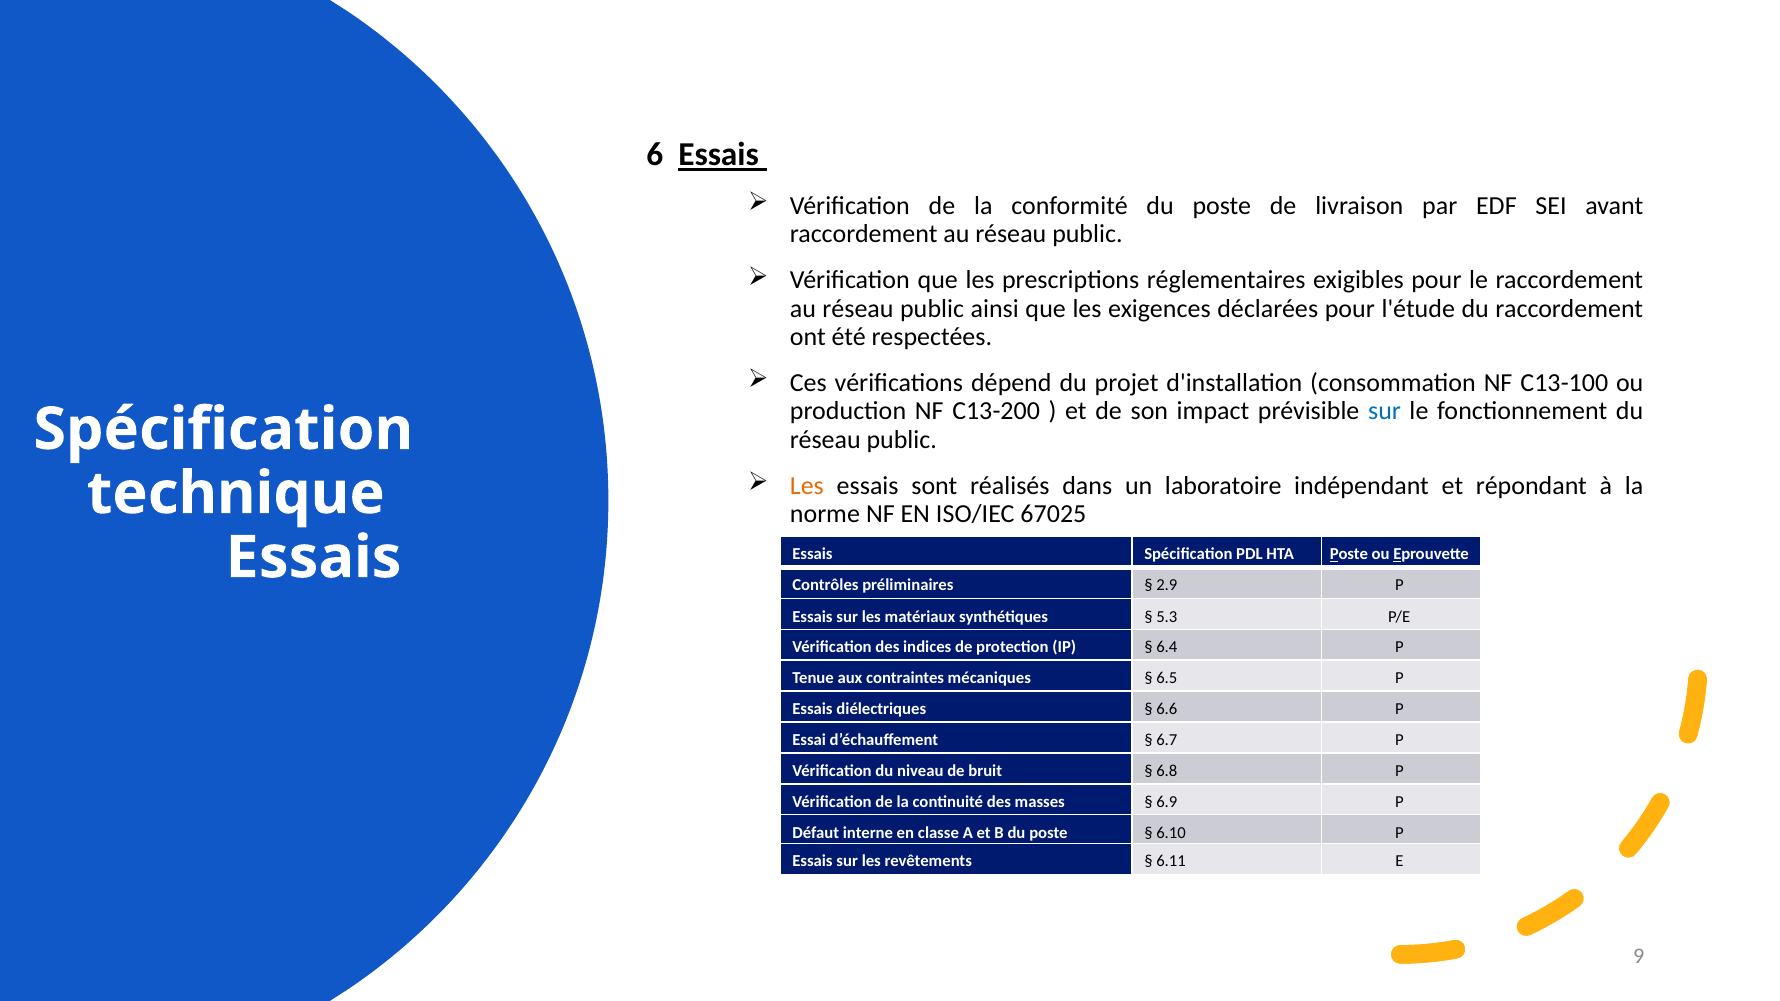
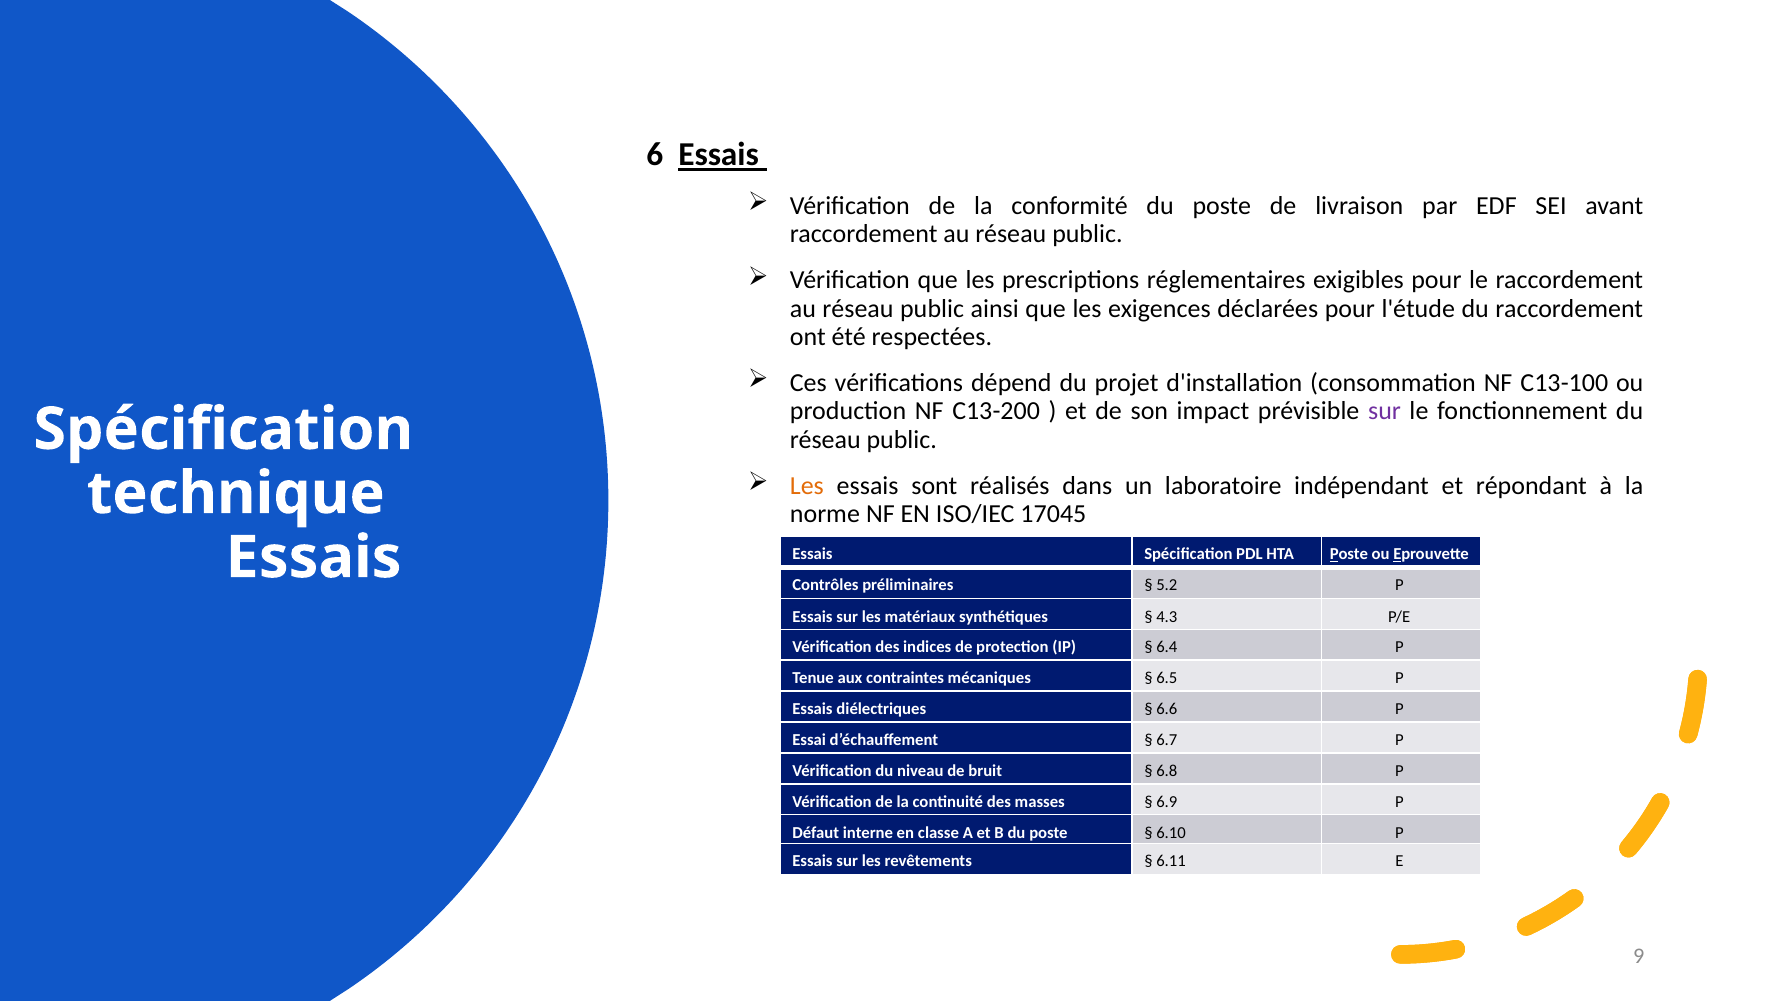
sur colour: blue -> purple (1385, 411)
67025: 67025 -> 17045 (1053, 514)
2.9: 2.9 -> 5.2 (1167, 586)
5.3: 5.3 -> 4.3 (1167, 617)
